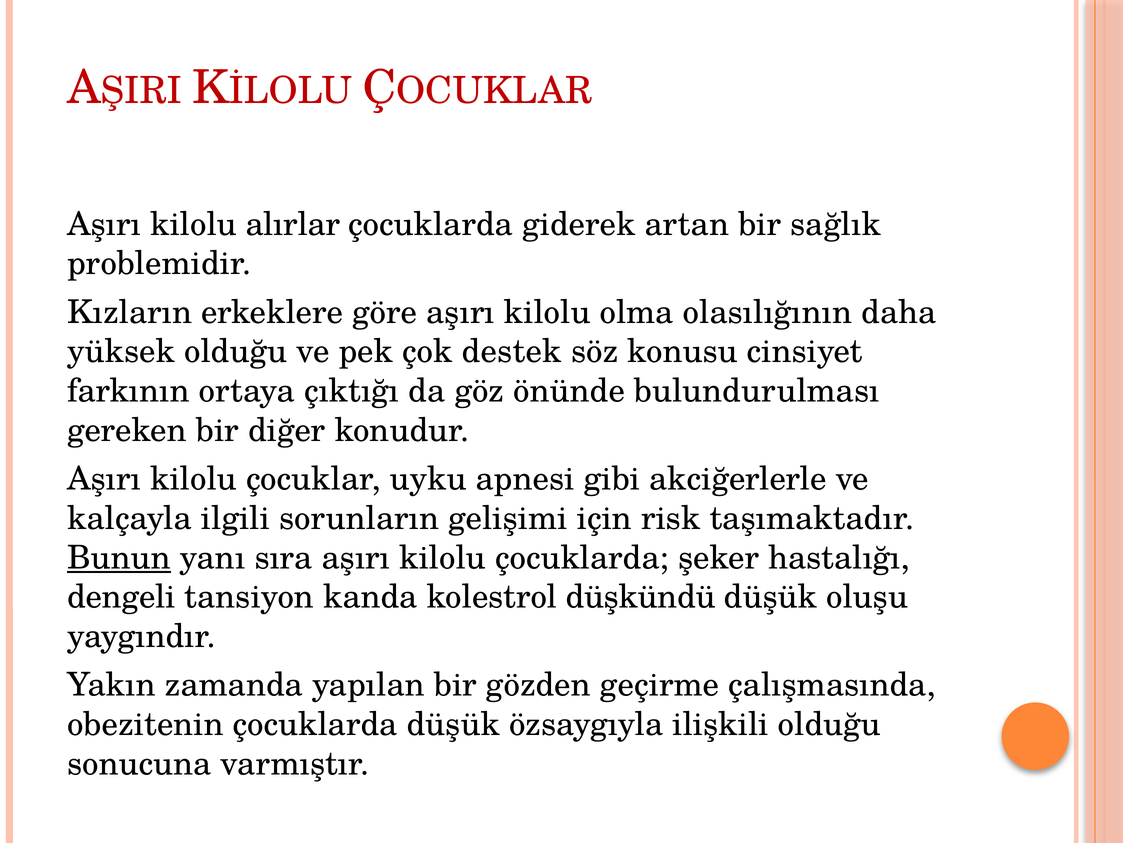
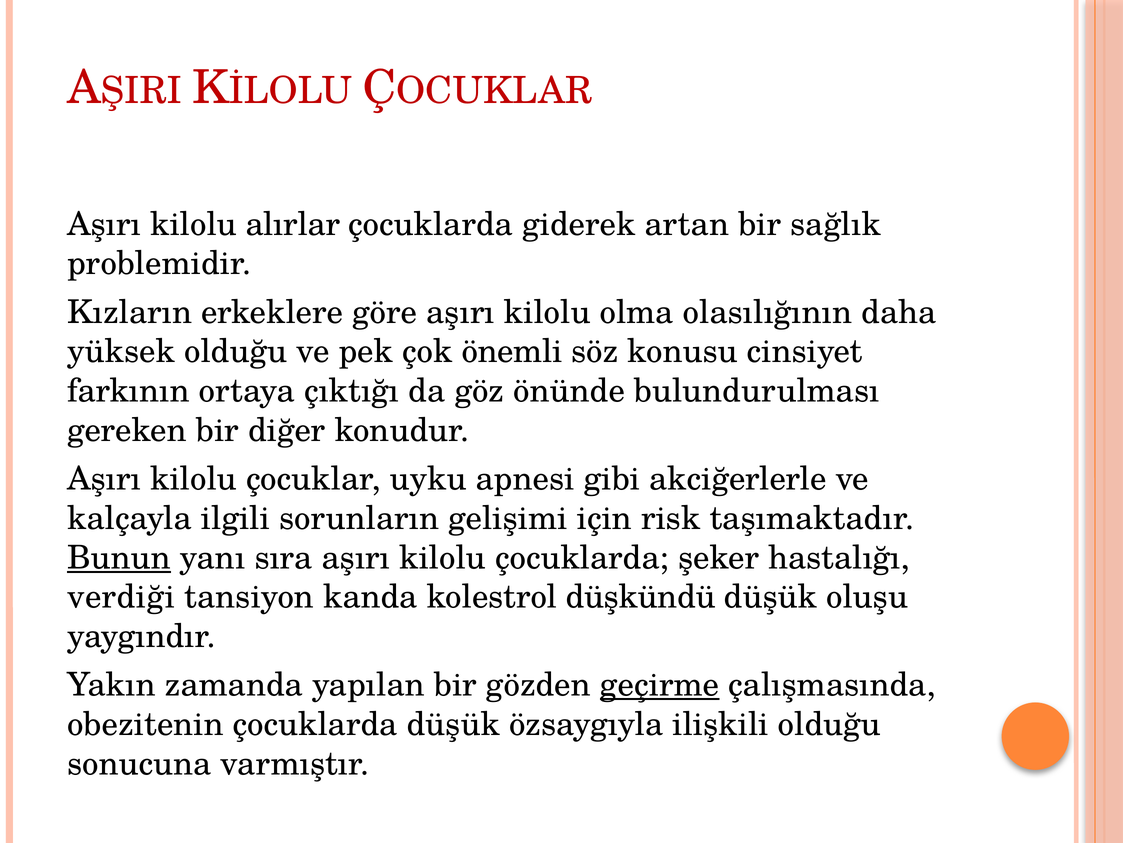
destek: destek -> önemli (512, 351)
dengeli: dengeli -> verdiği (121, 596)
geçirme underline: none -> present (660, 684)
